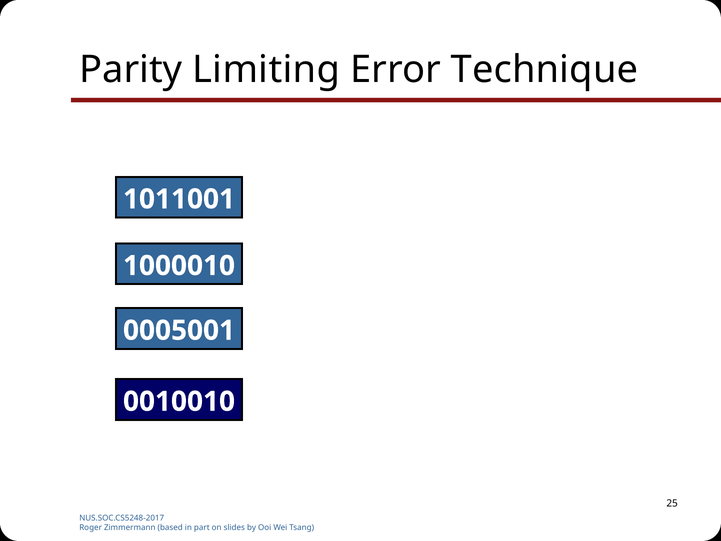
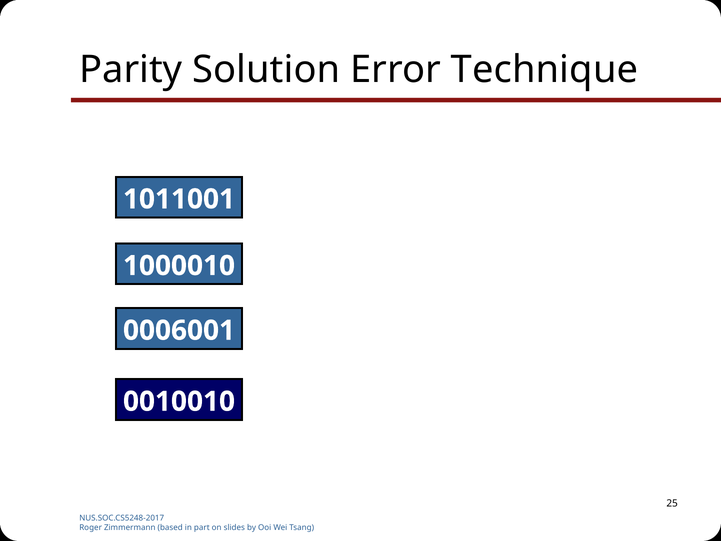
Limiting: Limiting -> Solution (266, 70)
0005001: 0005001 -> 0006001 (179, 330)
